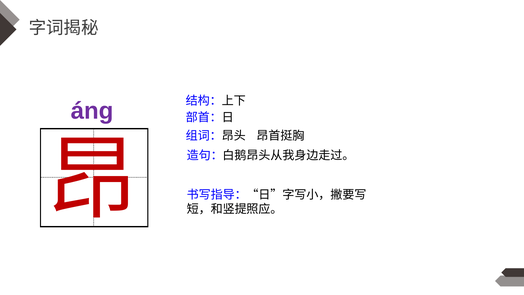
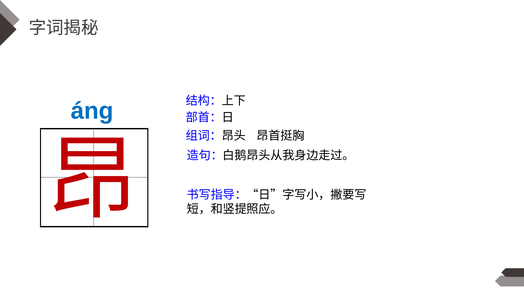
áng colour: purple -> blue (92, 111)
